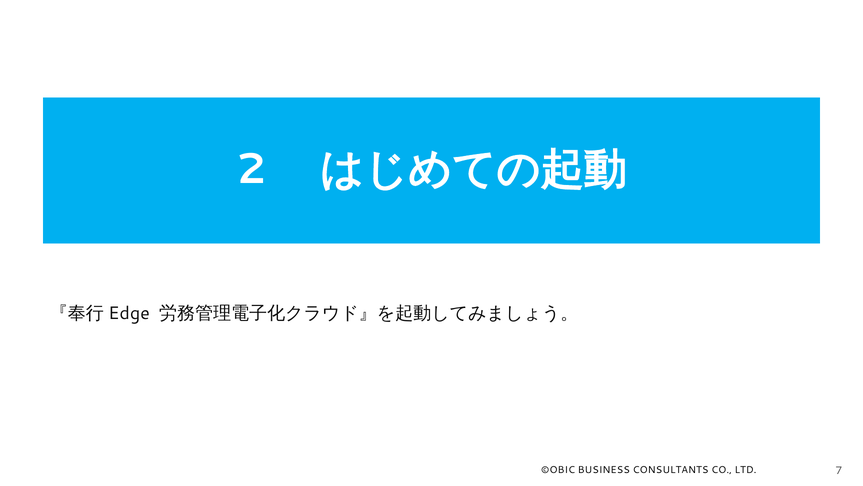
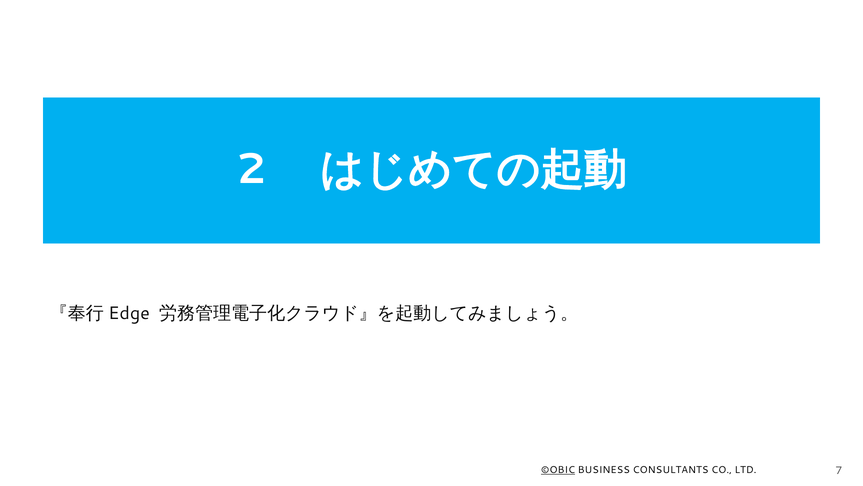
©OBIC underline: none -> present (558, 469)
